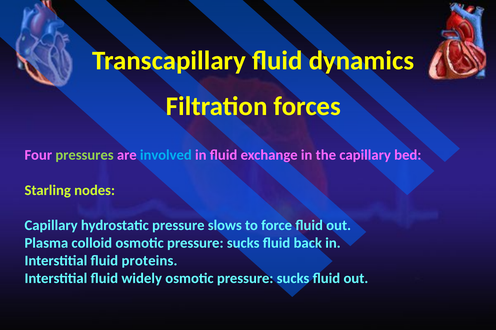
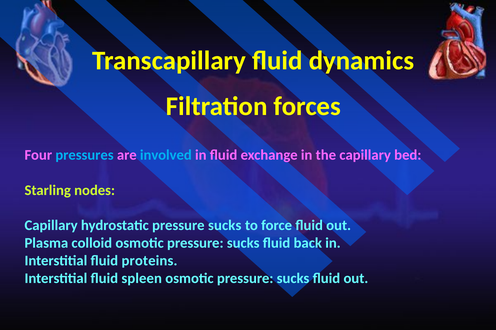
pressures colour: light green -> light blue (85, 155)
hydrostatic pressure slows: slows -> sucks (225, 226)
widely: widely -> spleen (142, 279)
